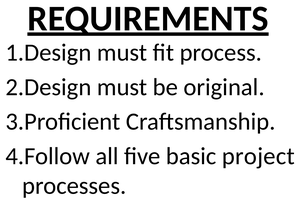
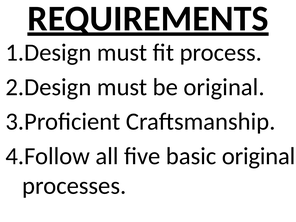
basic project: project -> original (259, 156)
